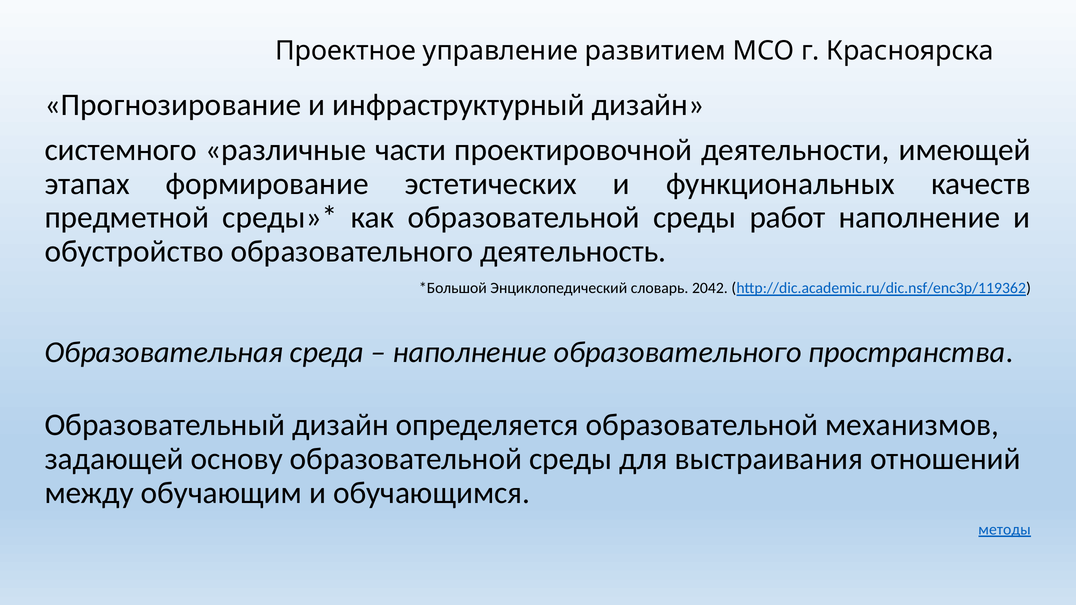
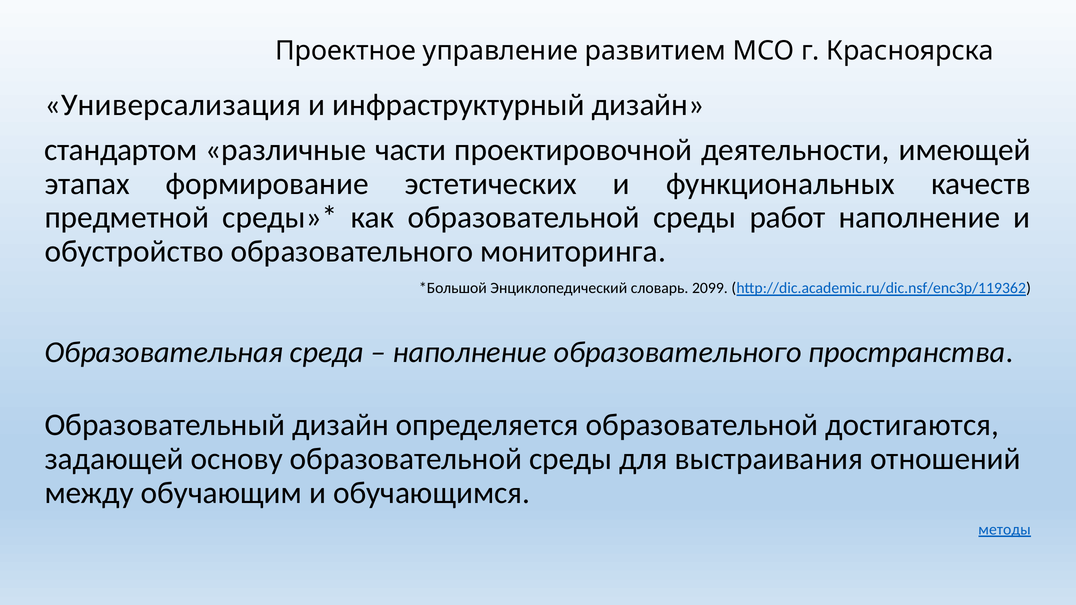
Прогнозирование: Прогнозирование -> Универсализация (173, 105)
системного: системного -> стандартом (121, 150)
деятельность: деятельность -> мониторинга (573, 251)
2042: 2042 -> 2099 (710, 288)
механизмов: механизмов -> достигаются (912, 425)
